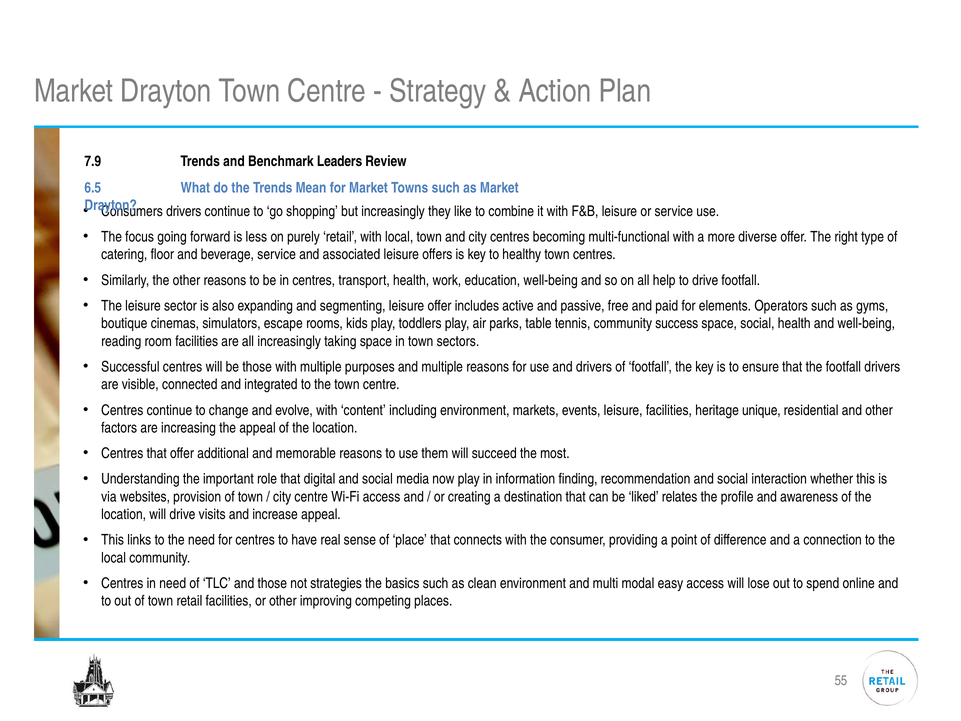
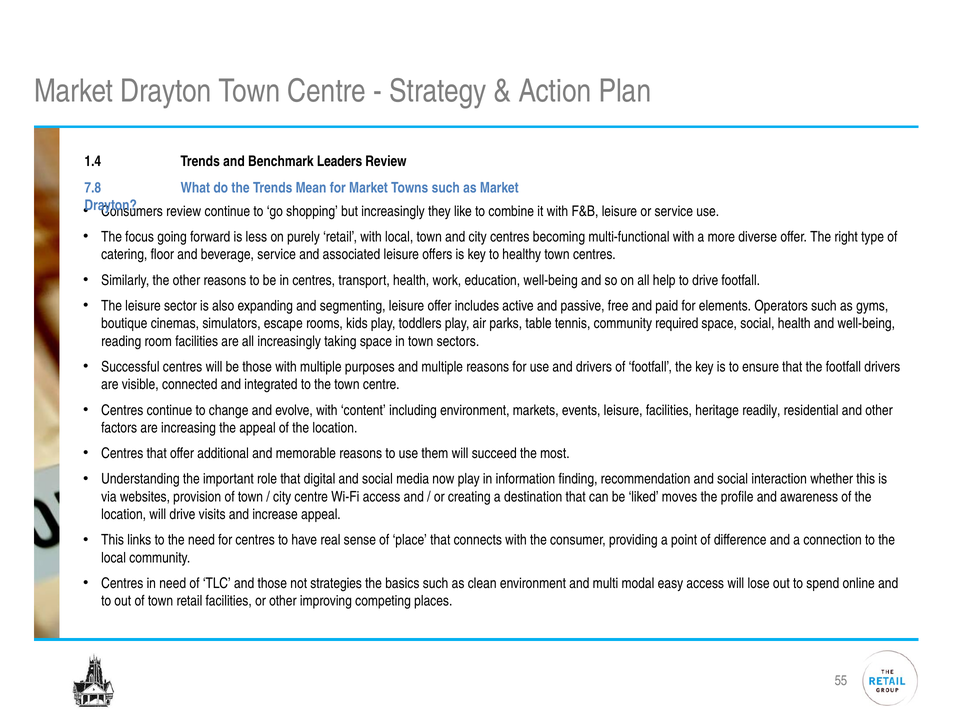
7.9: 7.9 -> 1.4 (93, 161)
6.5: 6.5 -> 7.8 (93, 188)
drivers: drivers -> review (184, 211)
success: success -> required (677, 323)
unique: unique -> readily (761, 410)
relates: relates -> moves (680, 497)
